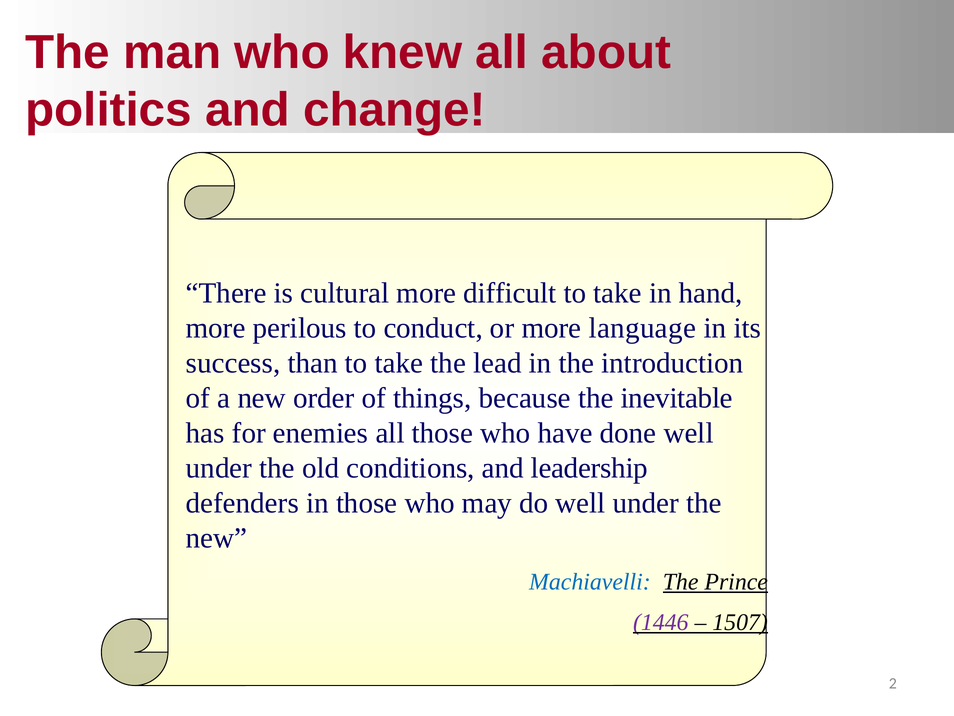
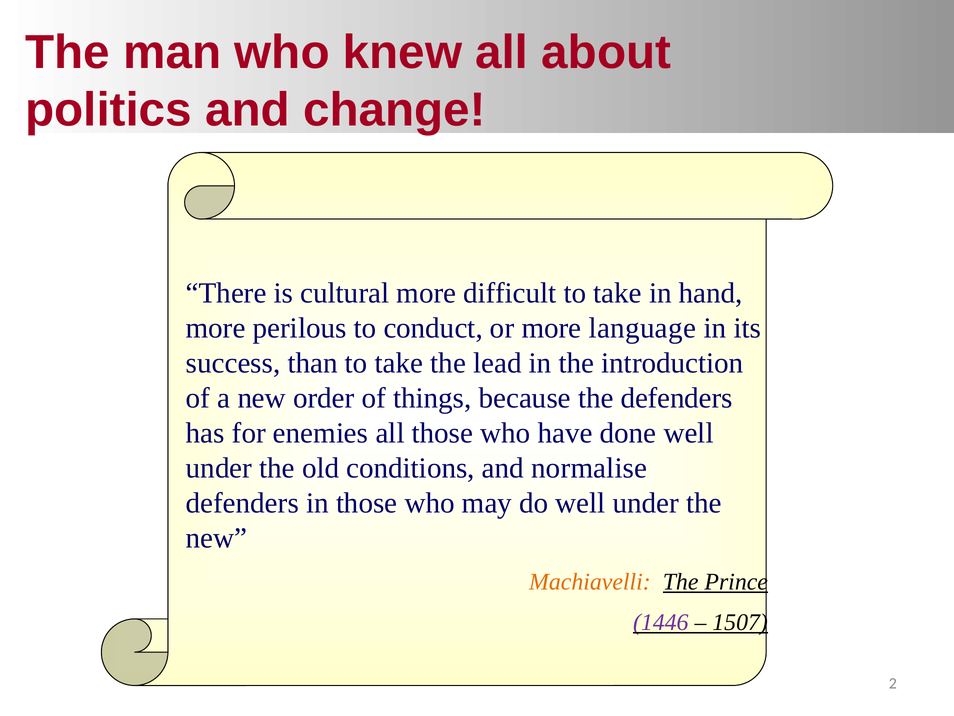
the inevitable: inevitable -> defenders (677, 398)
leadership: leadership -> normalise (589, 468)
Machiavelli colour: blue -> orange (590, 581)
